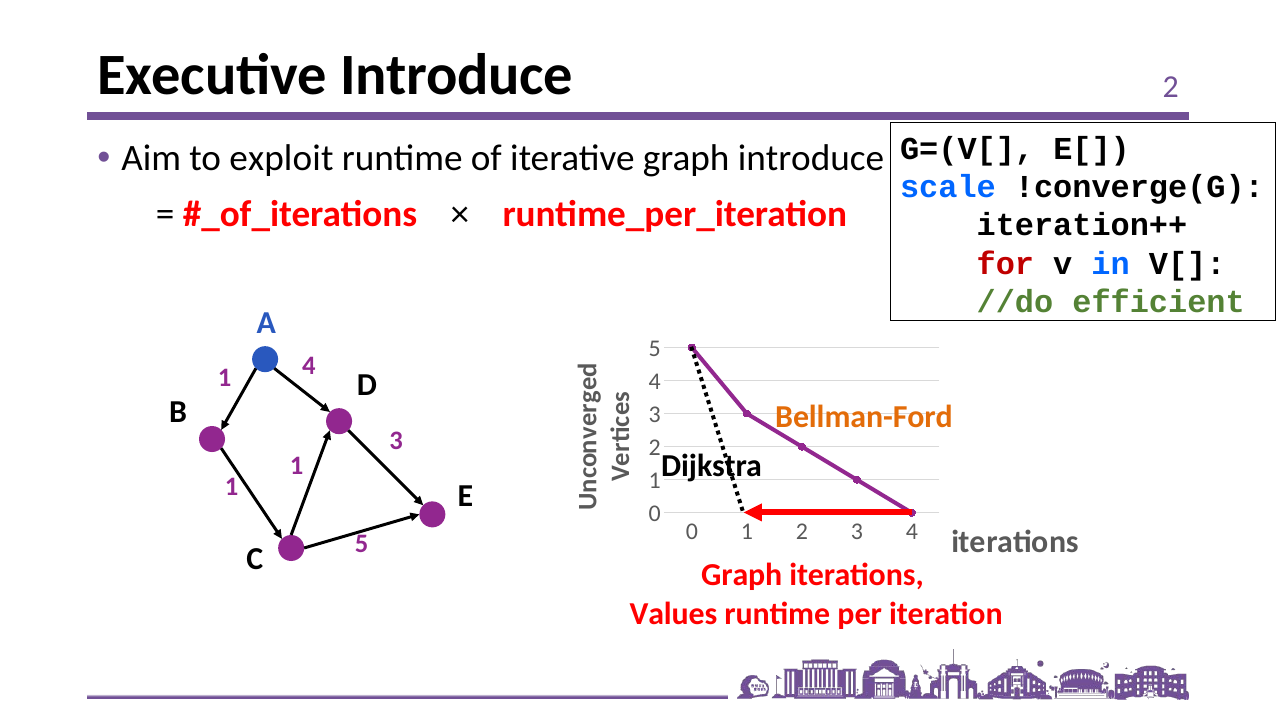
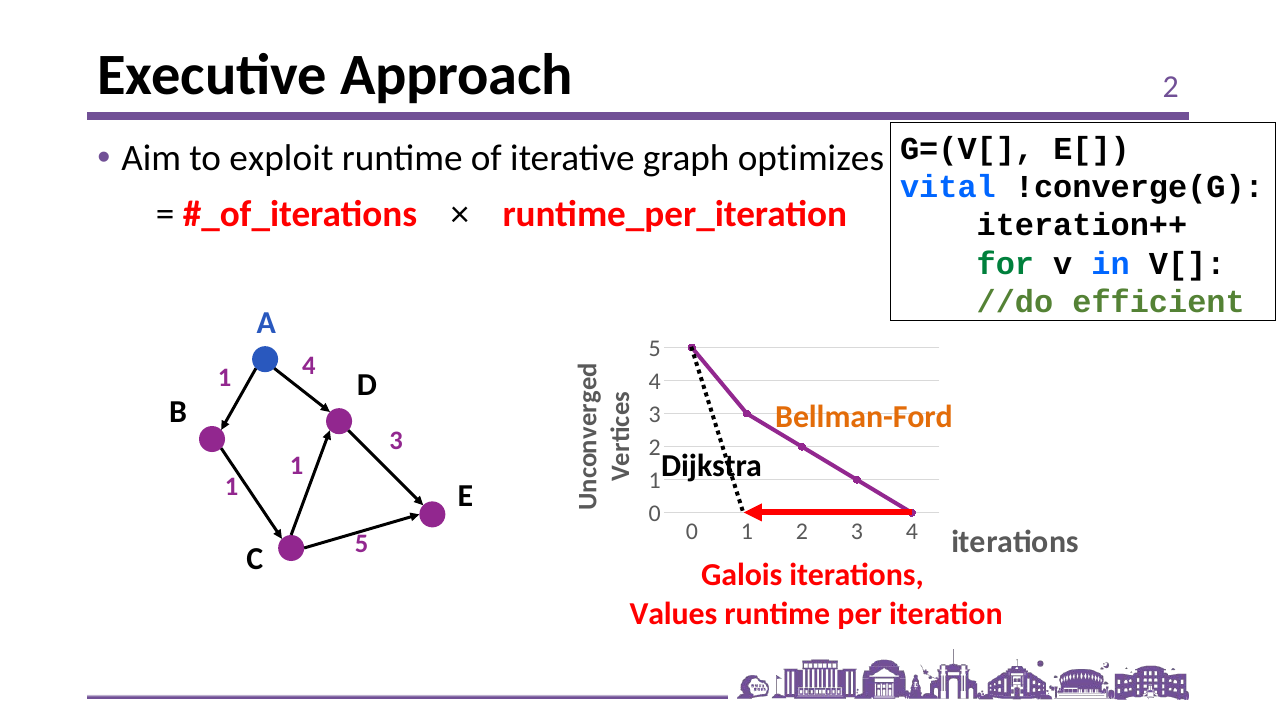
Executive Introduce: Introduce -> Approach (456, 75)
graph introduce: introduce -> optimizes (811, 158)
scale: scale -> vital (948, 187)
for colour: red -> green (1005, 264)
Graph: Graph -> Galois (742, 575)
